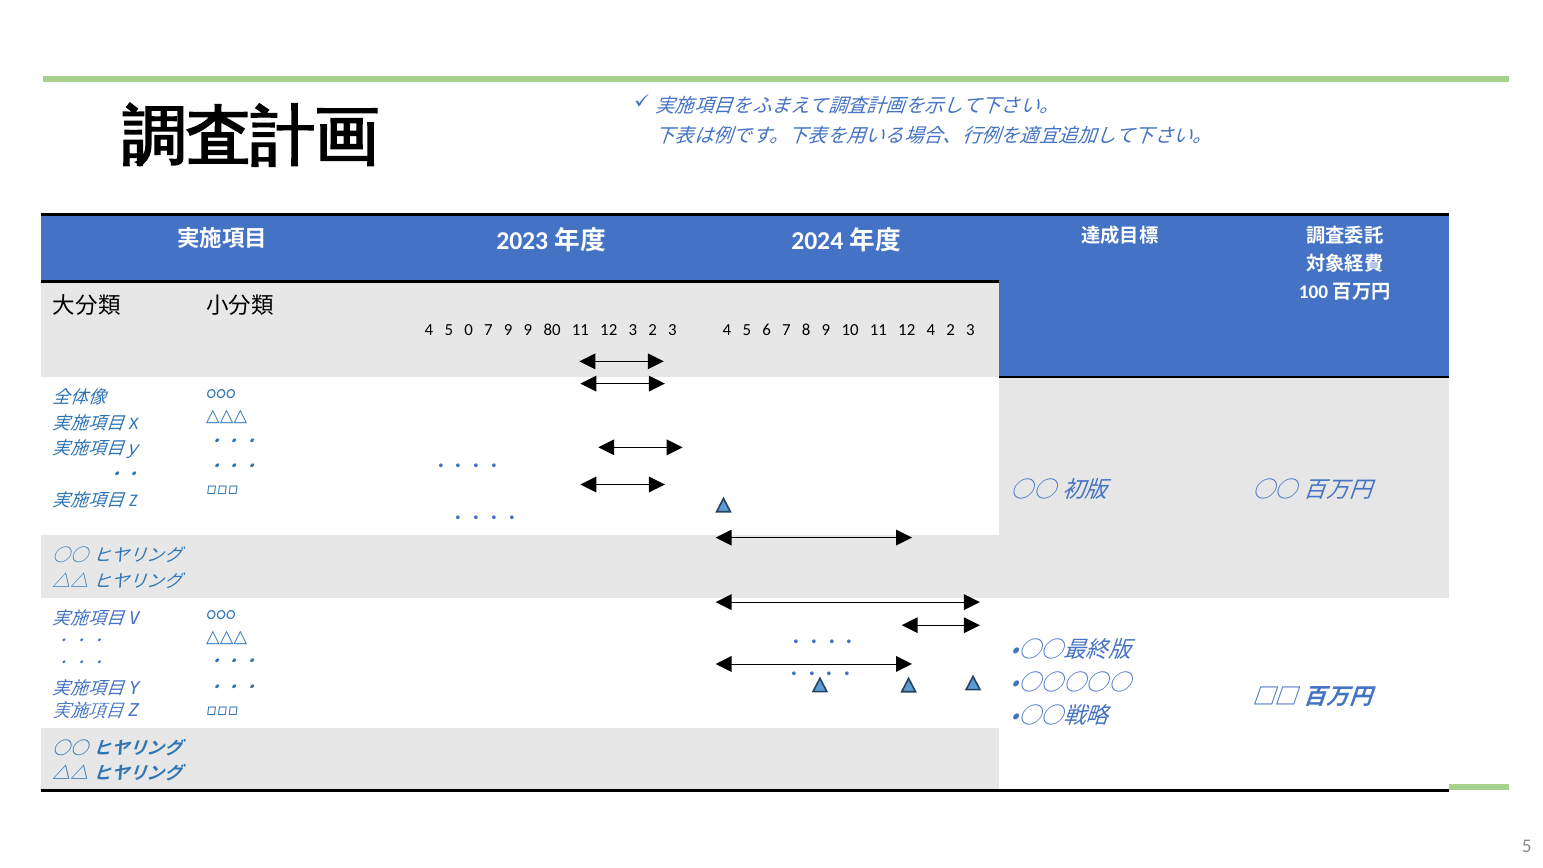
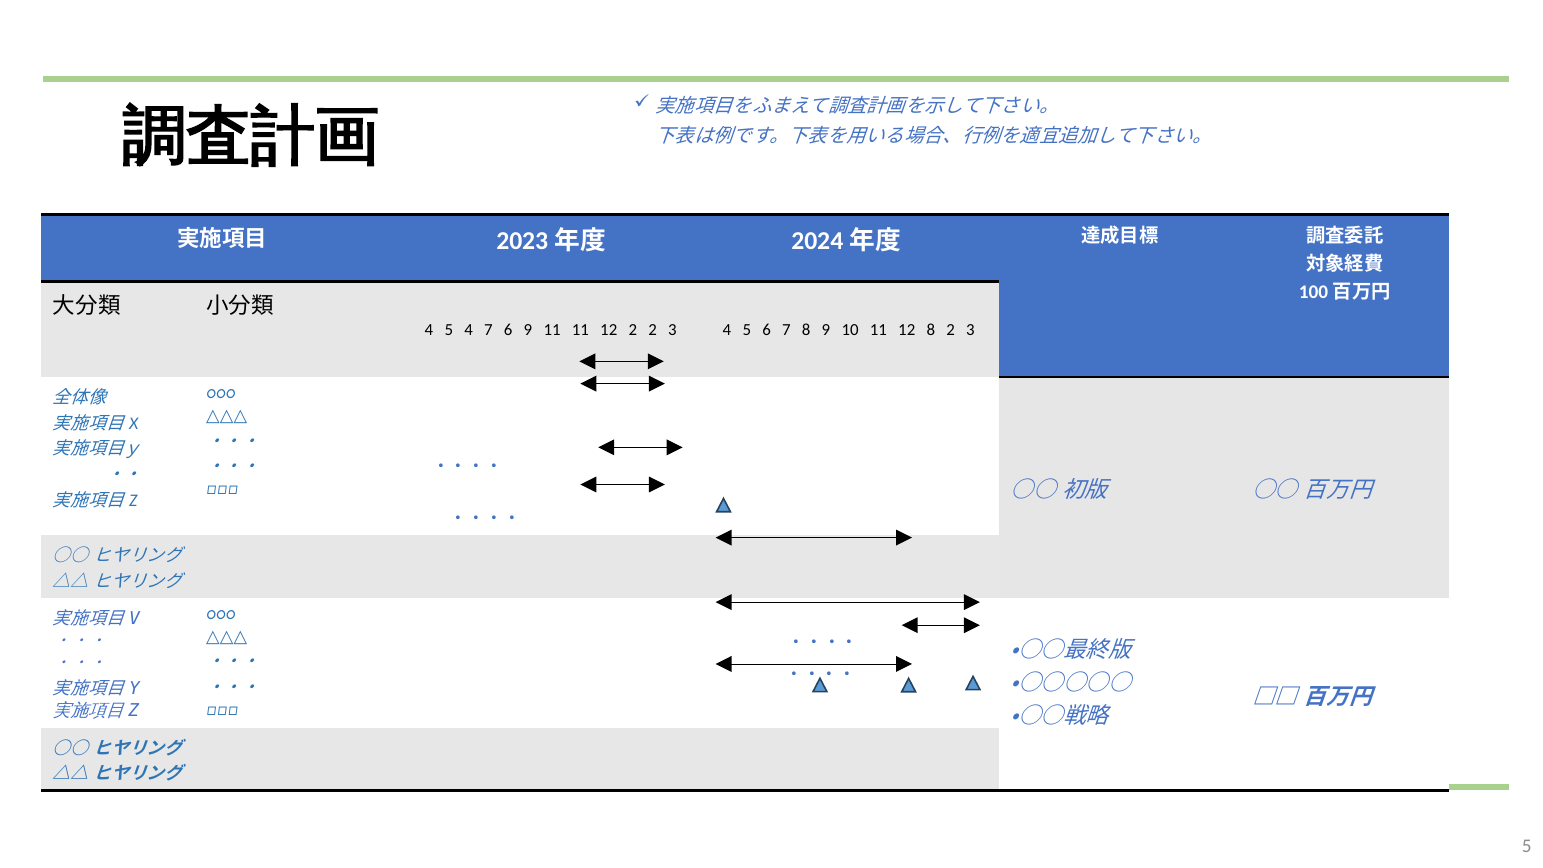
5 0: 0 -> 4 (469, 329)
7 9: 9 -> 6 (508, 329)
9 80: 80 -> 11 (552, 329)
12 3: 3 -> 2 (633, 329)
12 4: 4 -> 8 (931, 329)
